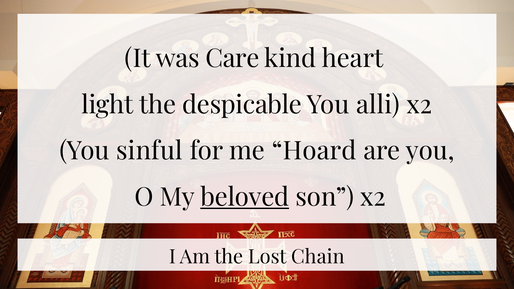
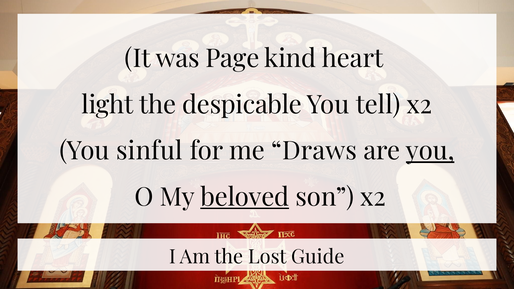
Care: Care -> Page (232, 59)
alli: alli -> tell (378, 105)
Hoard: Hoard -> Draws (314, 151)
you underline: none -> present (430, 151)
Chain: Chain -> Guide (318, 257)
